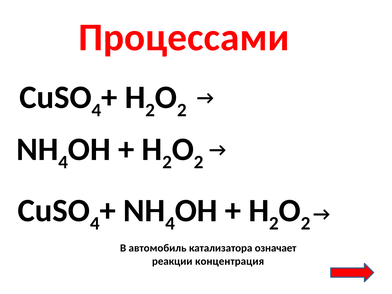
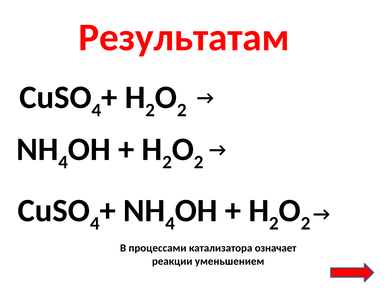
Процессами: Процессами -> Результатам (184, 37)
автомобиль: автомобиль -> процессами (158, 248)
концентрация: концентрация -> уменьшением (230, 261)
